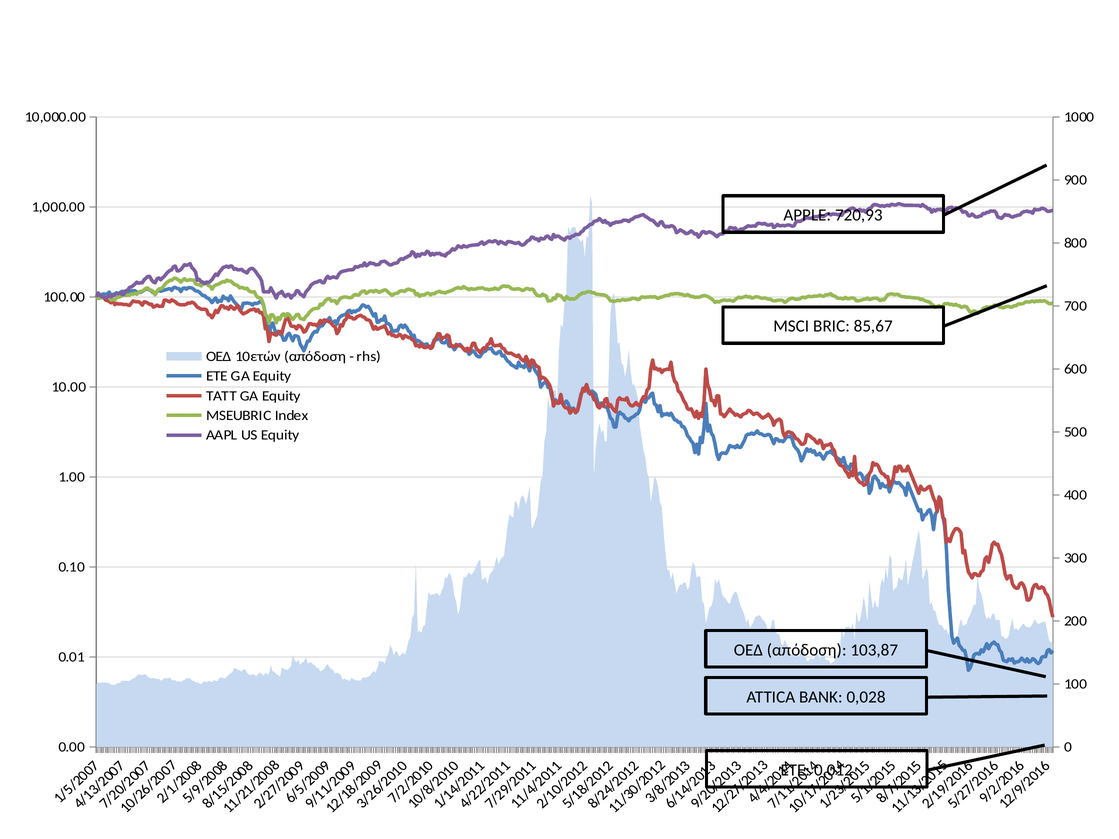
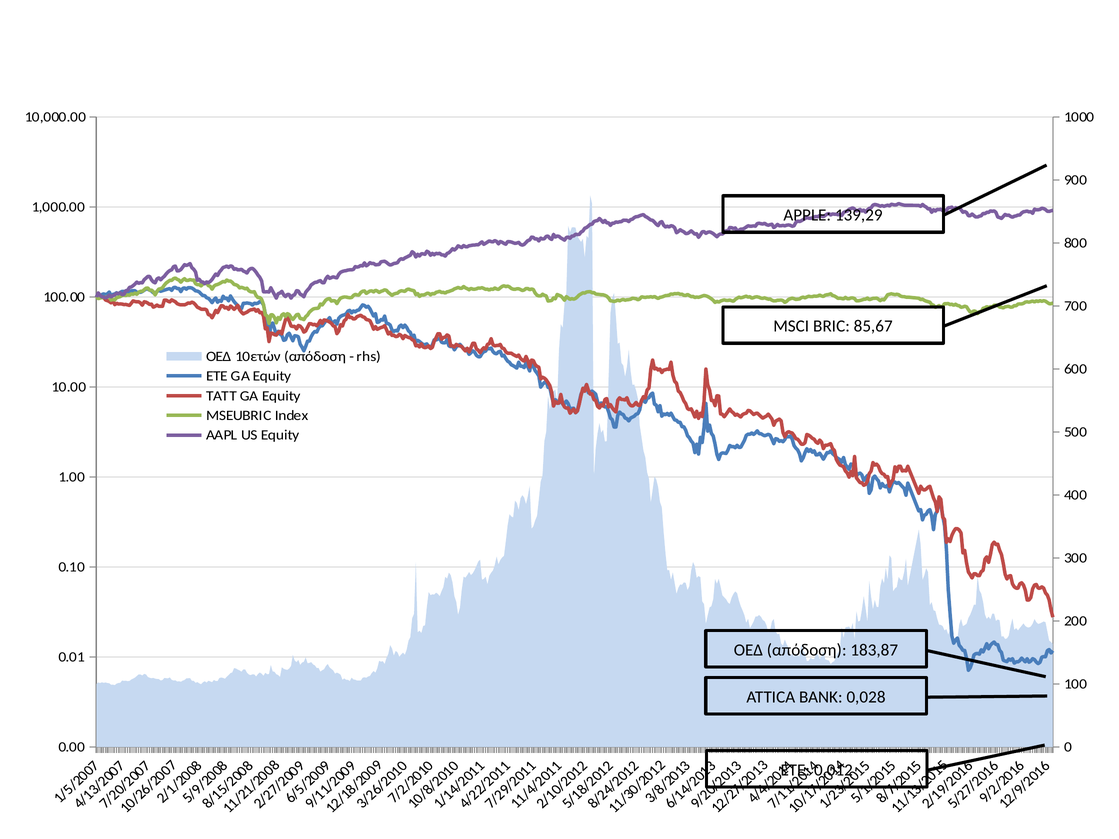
720,93: 720,93 -> 139,29 (859, 215)
103,87: 103,87 -> 183,87 (874, 650)
